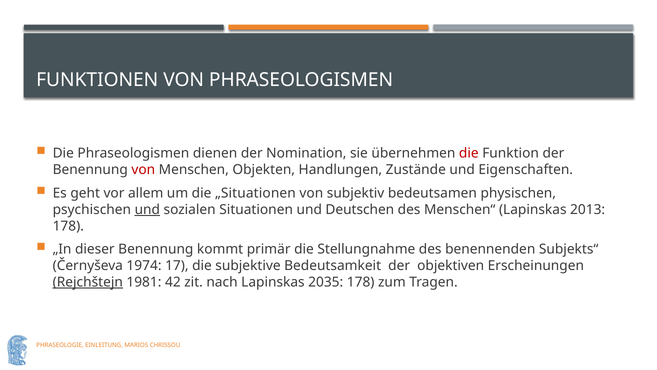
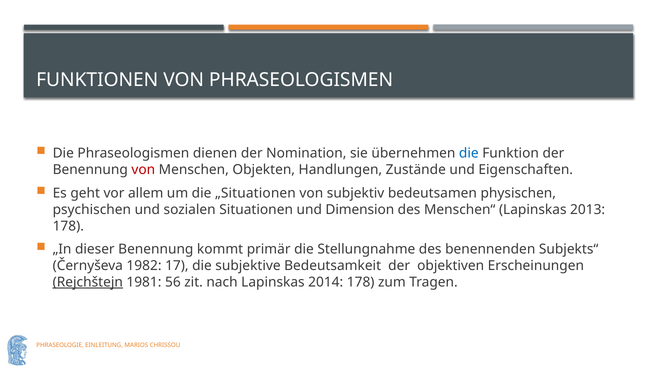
die colour: red -> blue (469, 153)
und underline: present -> none (147, 209)
Deutschen: Deutschen -> Dimension (360, 209)
1974: 1974 -> 1982 (144, 265)
42: 42 -> 56 (173, 282)
2035: 2035 -> 2014 (326, 282)
